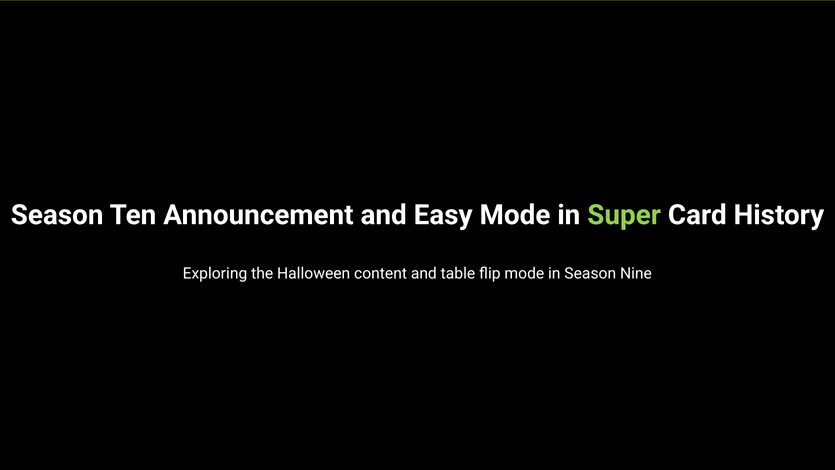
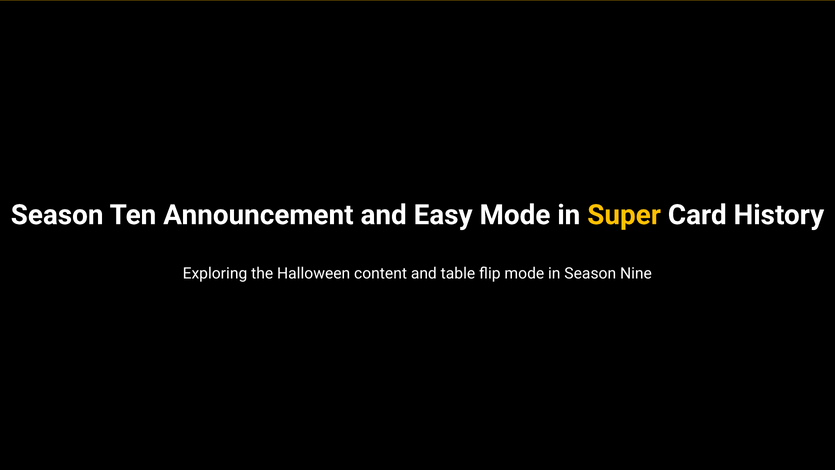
Super colour: light green -> yellow (624, 215)
